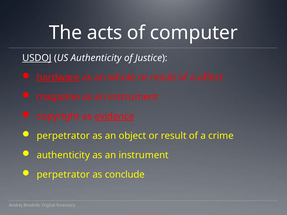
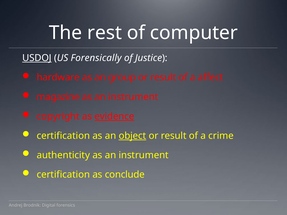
acts: acts -> rest (105, 33)
US Authenticity: Authenticity -> Forensically (96, 58)
hardware underline: present -> none (58, 78)
whole: whole -> group (122, 78)
perpetrator: perpetrator -> certification (63, 136)
object underline: none -> present (132, 136)
perpetrator: perpetrator -> certification (63, 175)
